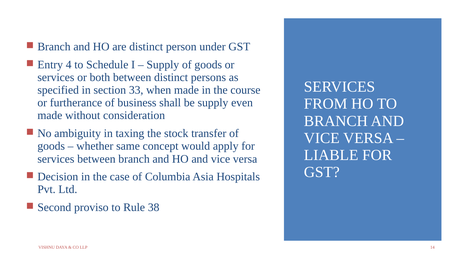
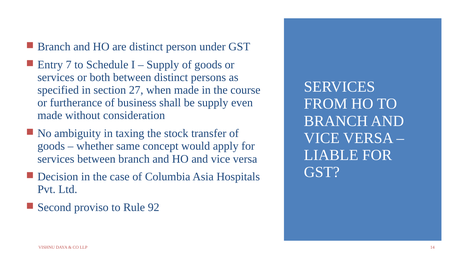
4: 4 -> 7 (69, 65)
33: 33 -> 27 (136, 90)
38: 38 -> 92 (154, 207)
